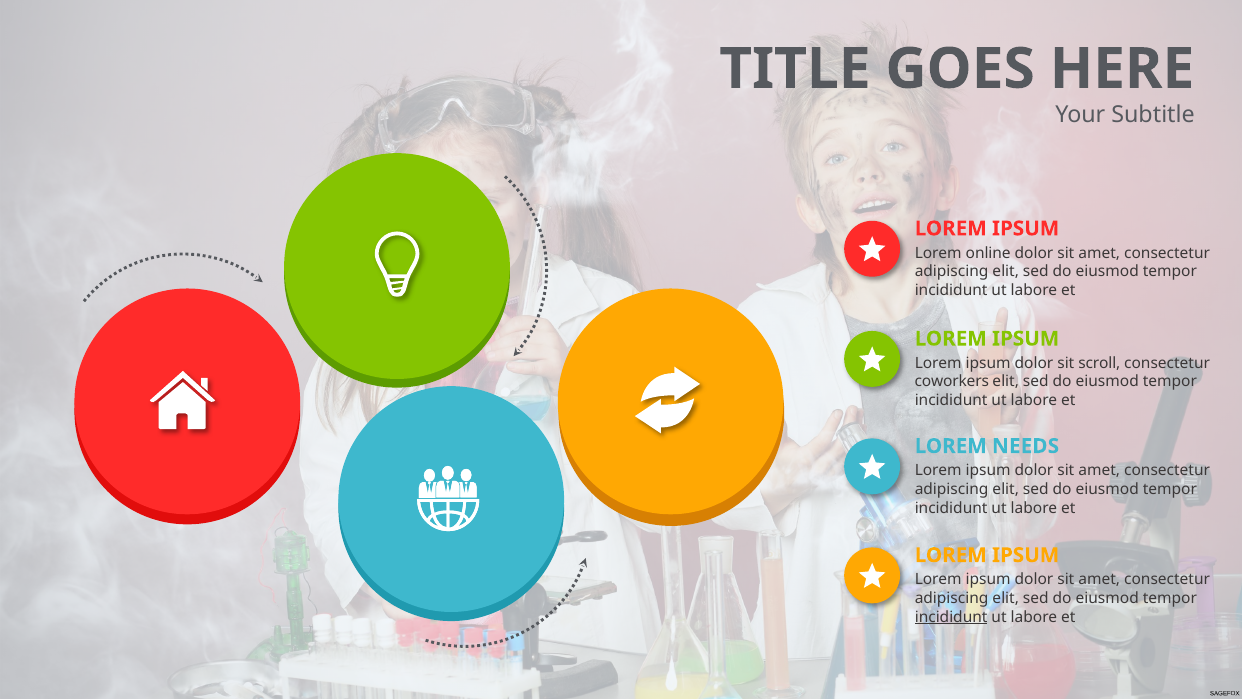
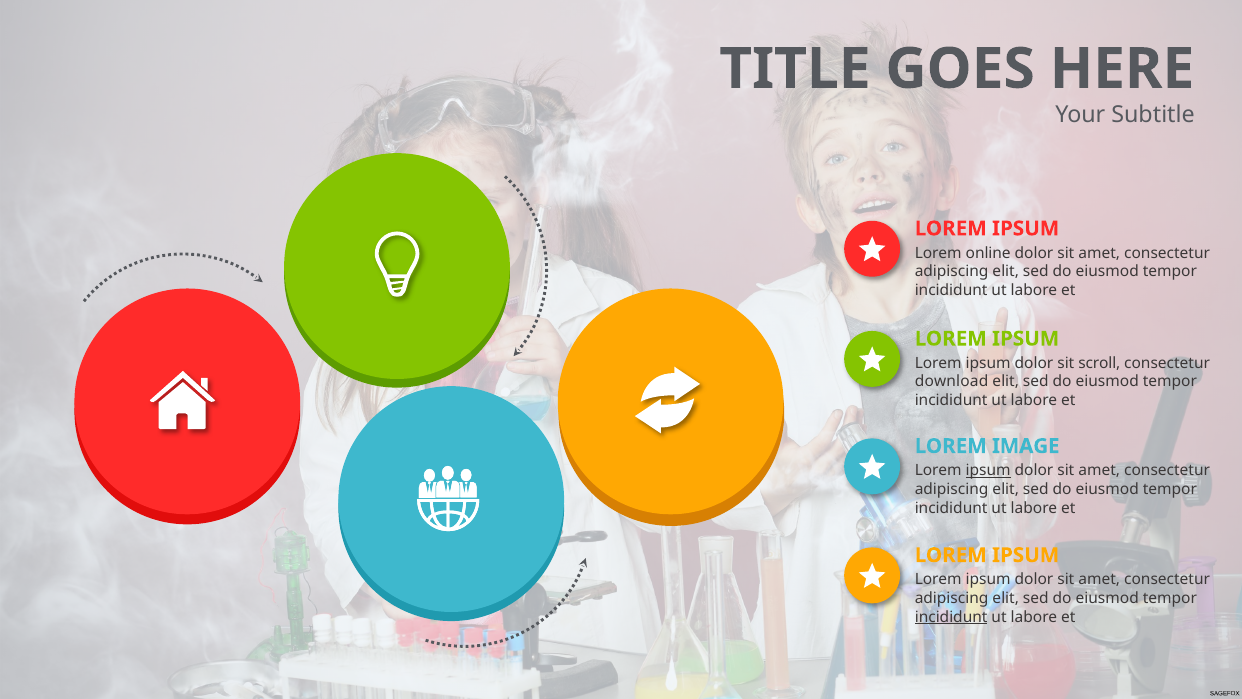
coworkers: coworkers -> download (952, 382)
NEEDS: NEEDS -> IMAGE (1026, 446)
ipsum underline: none -> present (988, 470)
